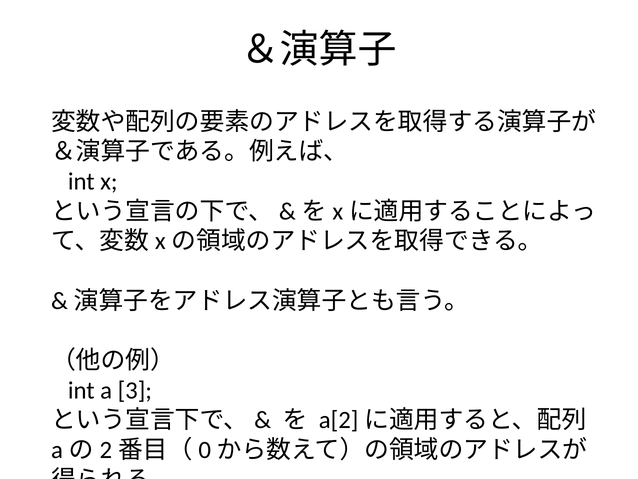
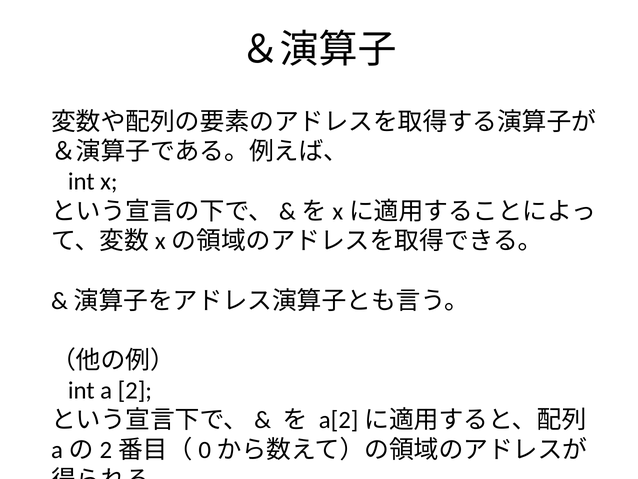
3: 3 -> 2 (135, 390)
